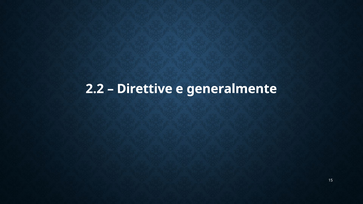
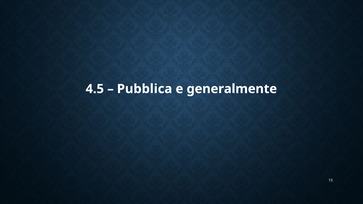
2.2: 2.2 -> 4.5 (95, 89)
Direttive: Direttive -> Pubblica (145, 89)
